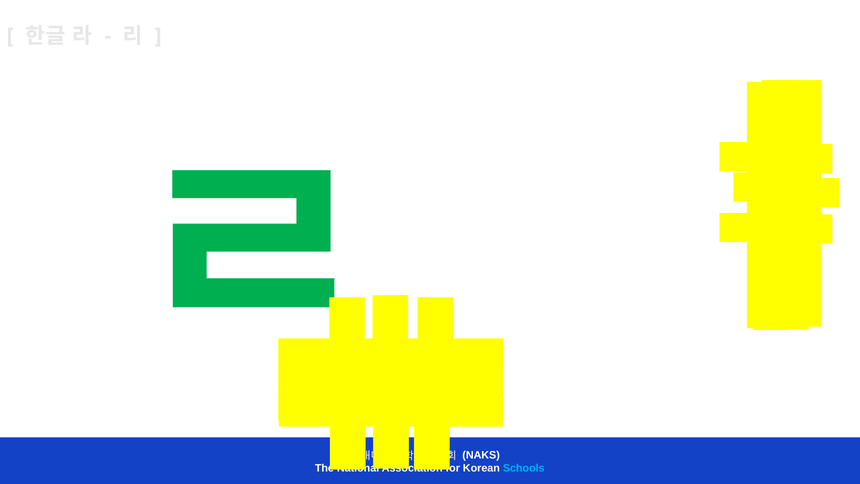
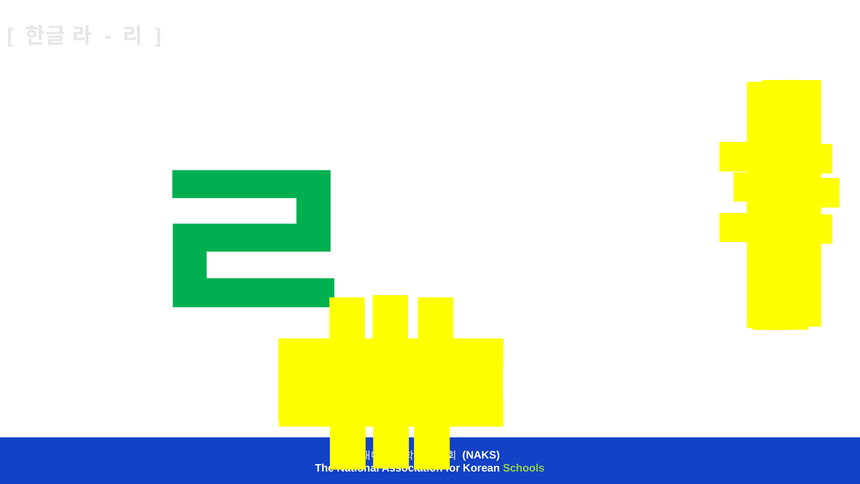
Schools colour: light blue -> light green (524, 468)
